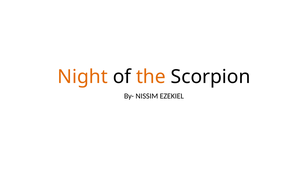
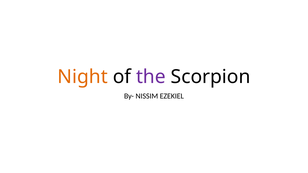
the colour: orange -> purple (151, 77)
